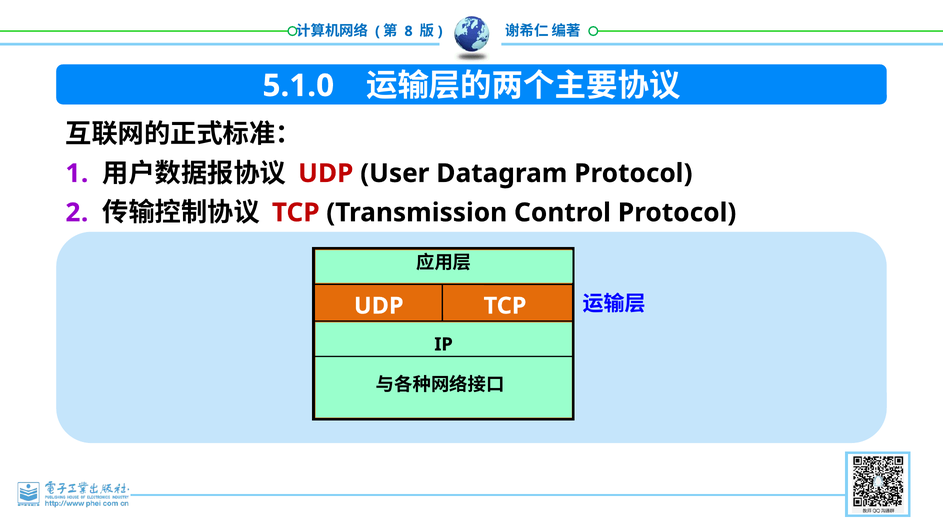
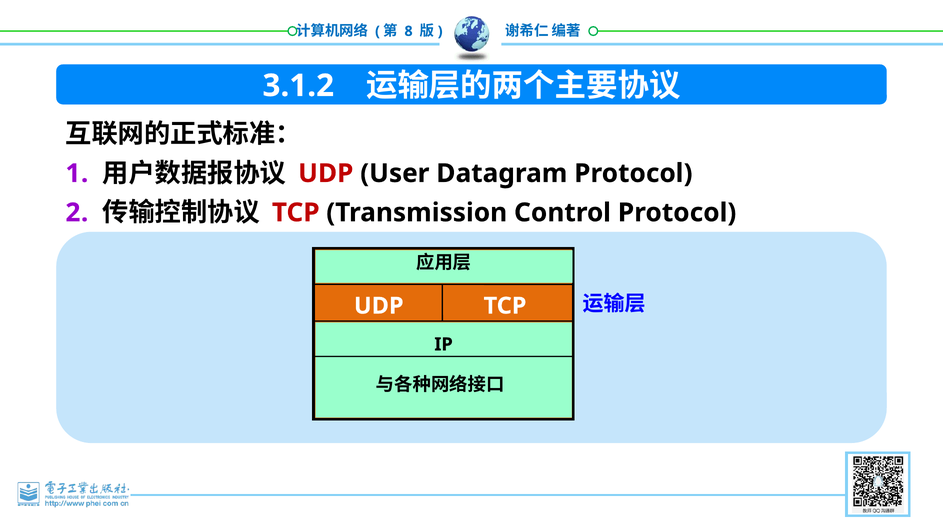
5.1.0: 5.1.0 -> 3.1.2 (298, 86)
